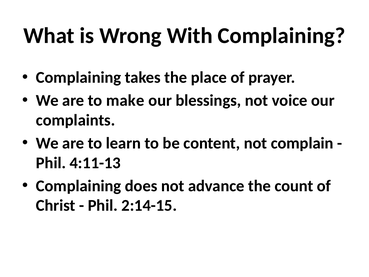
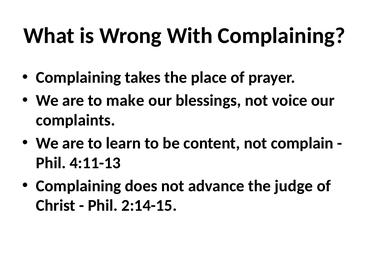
count: count -> judge (294, 186)
